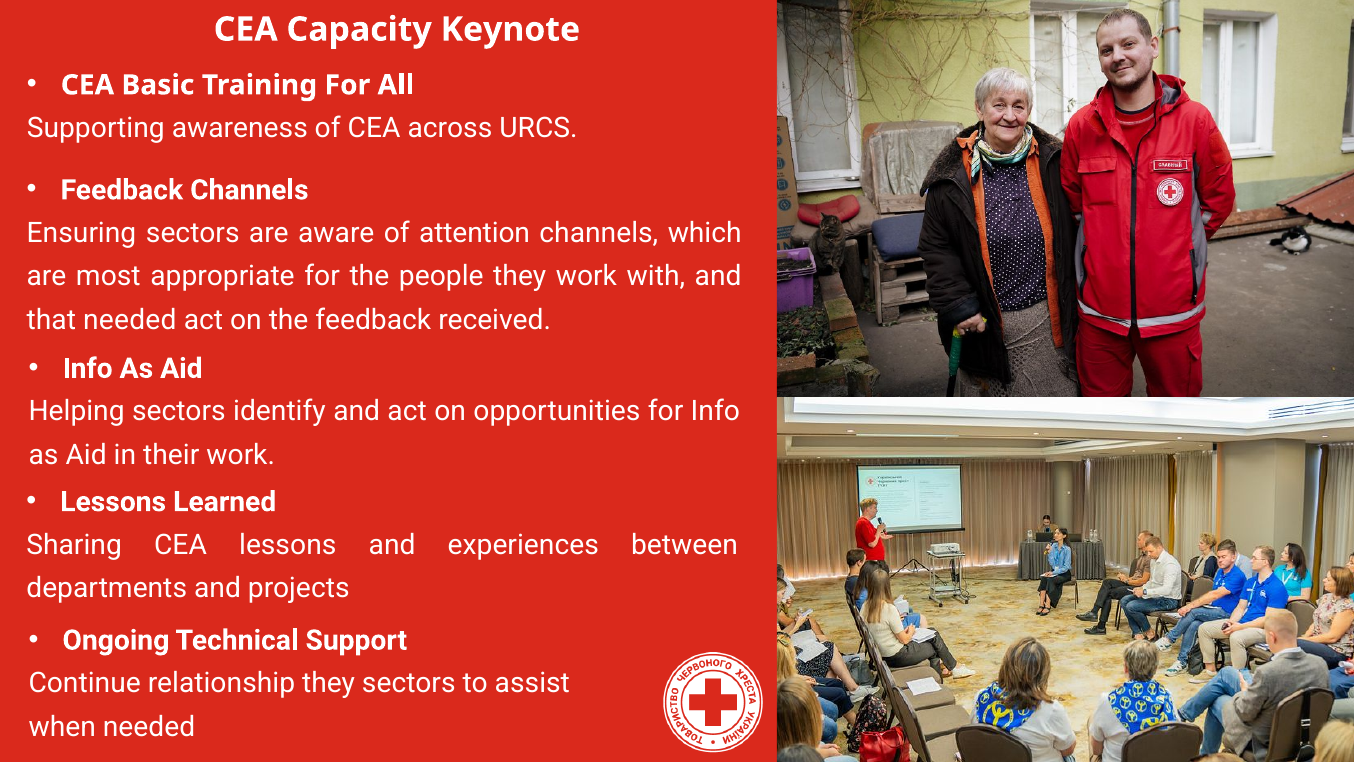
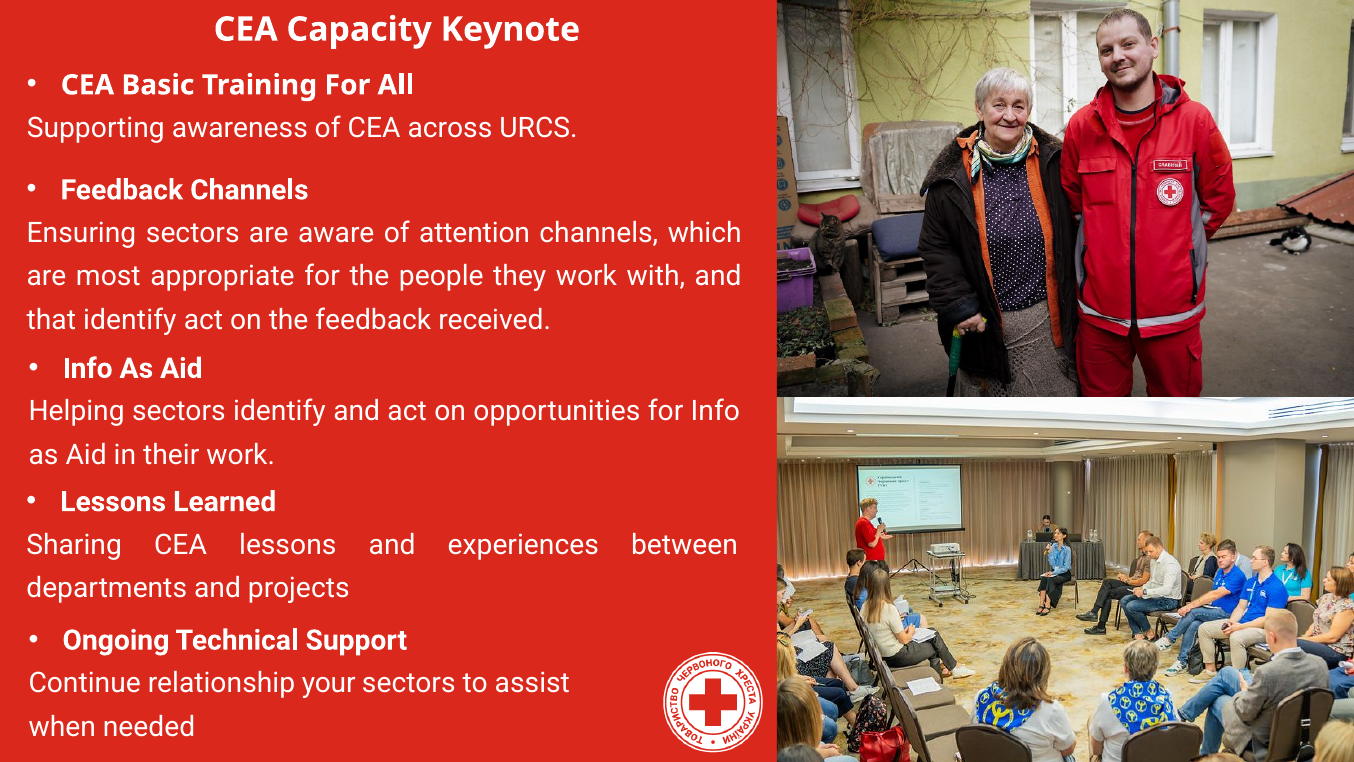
that needed: needed -> identify (130, 320)
relationship they: they -> your (329, 683)
